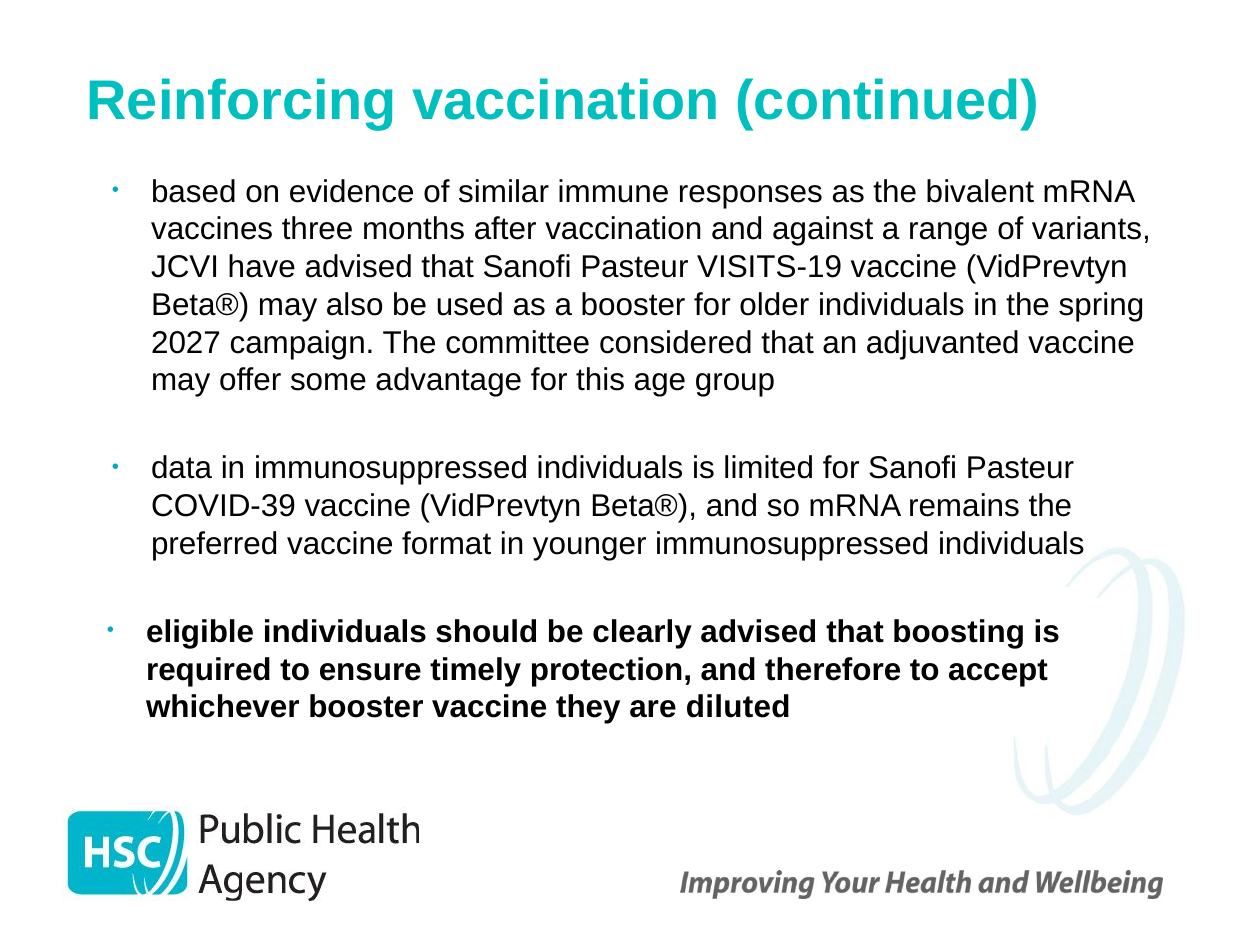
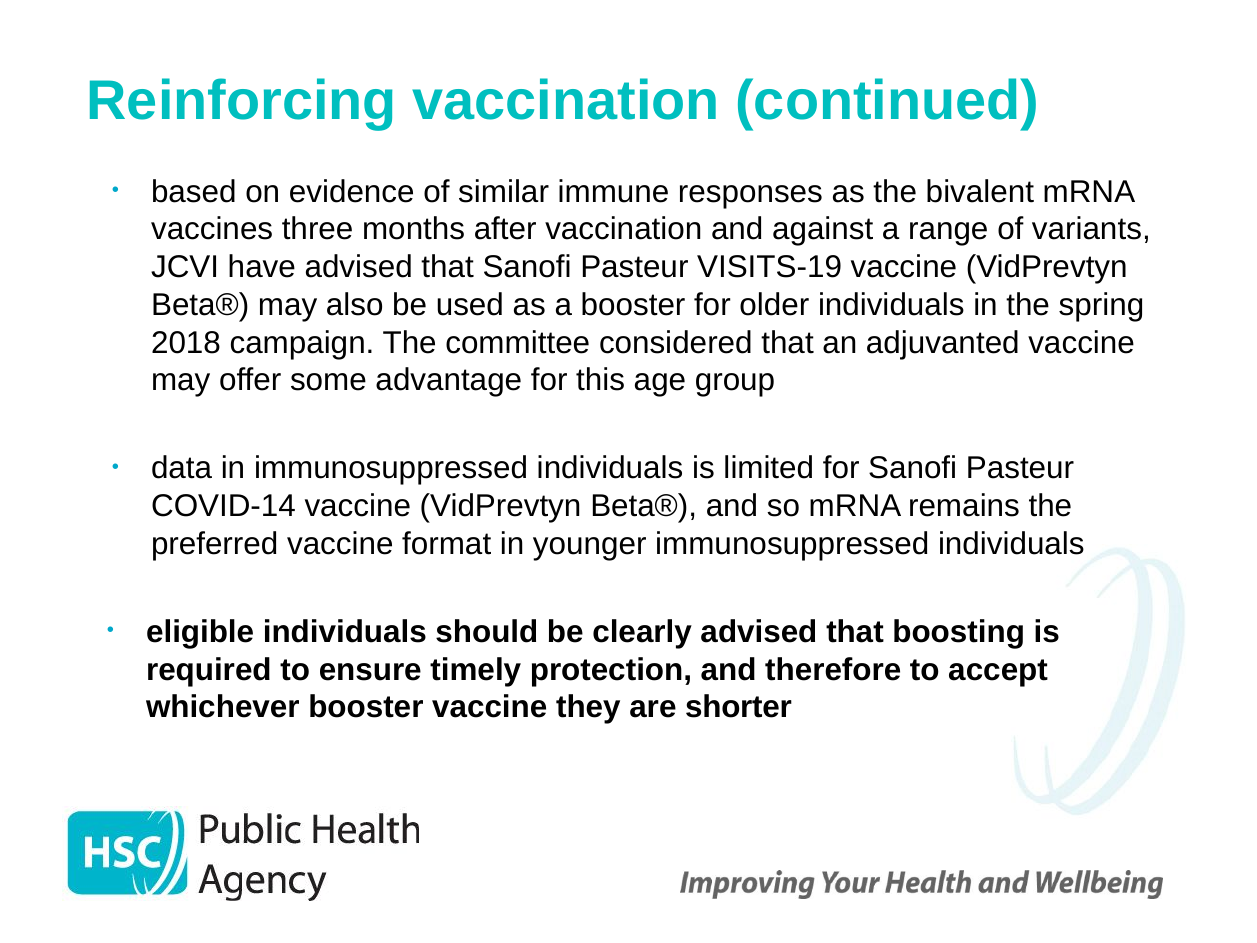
2027: 2027 -> 2018 (186, 343)
COVID-39: COVID-39 -> COVID-14 (223, 506)
diluted: diluted -> shorter (738, 707)
